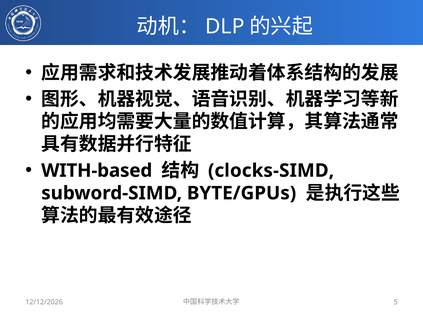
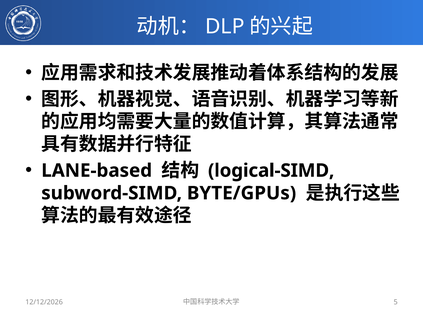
WITH-based: WITH-based -> LANE-based (97, 171)
clocks-SIMD: clocks-SIMD -> logical-SIMD (271, 171)
